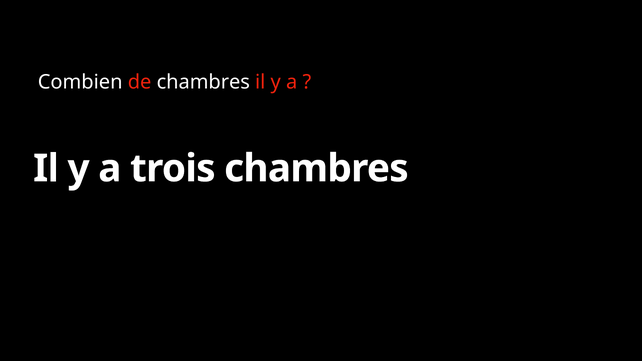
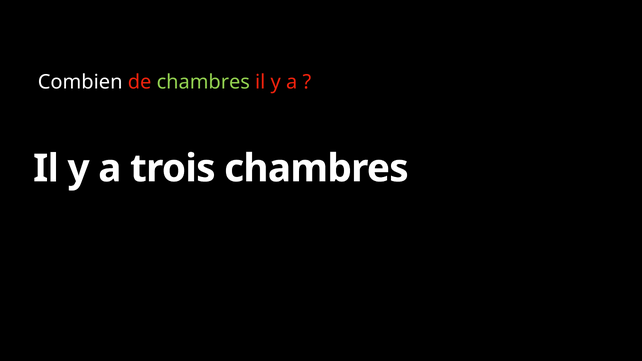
chambres colour: white -> light green (203, 82)
